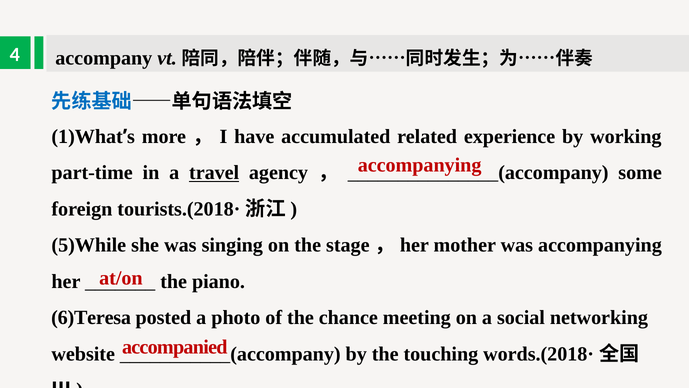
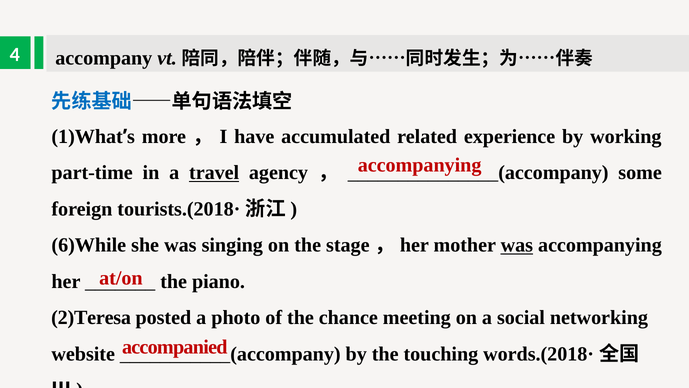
5)While: 5)While -> 6)While (89, 245)
was underline: none -> present (517, 245)
6)Teresa: 6)Teresa -> 2)Teresa (91, 317)
